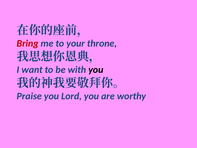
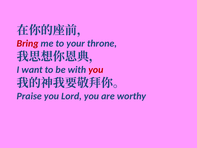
you colour: black -> red (96, 70)
